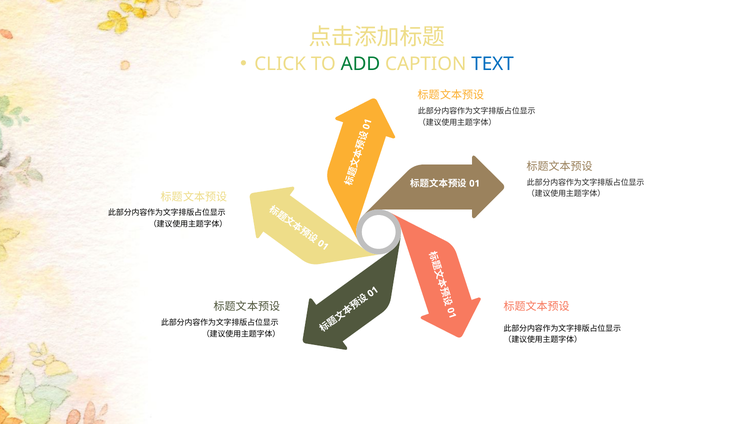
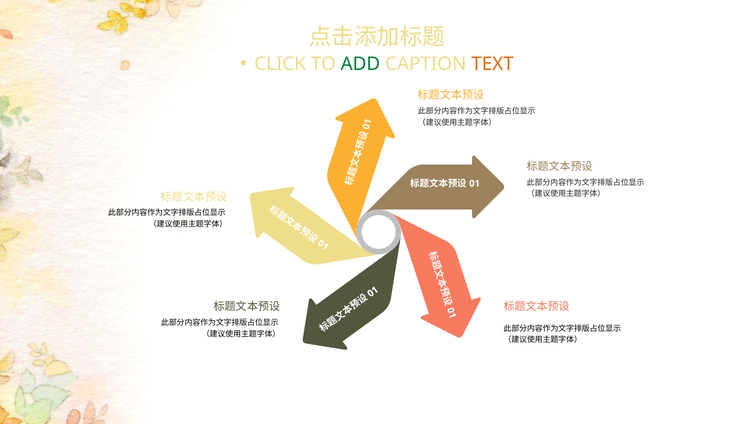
TEXT colour: blue -> orange (493, 64)
